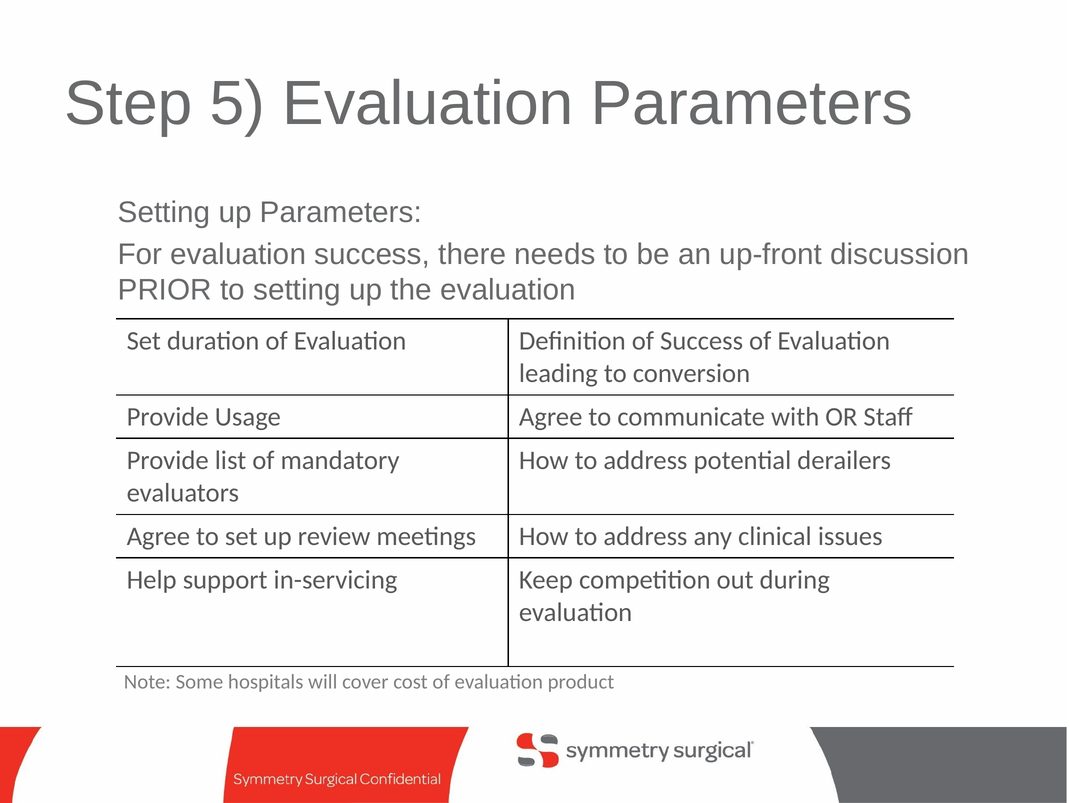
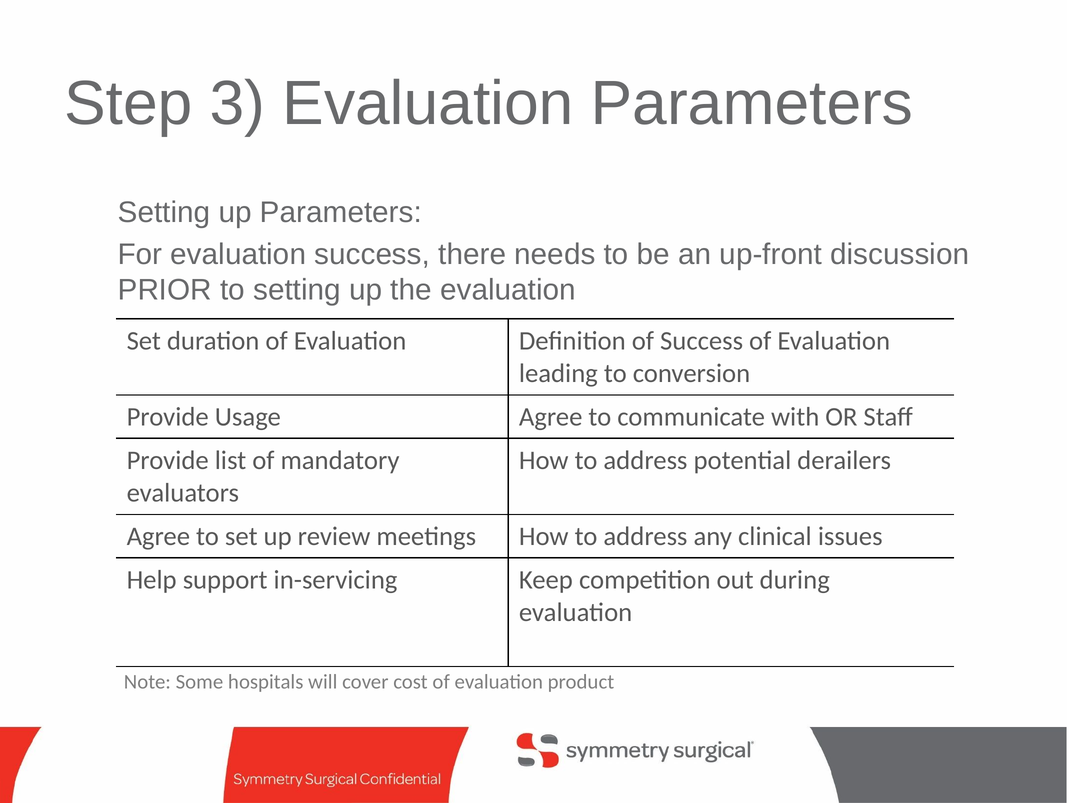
5: 5 -> 3 (237, 103)
